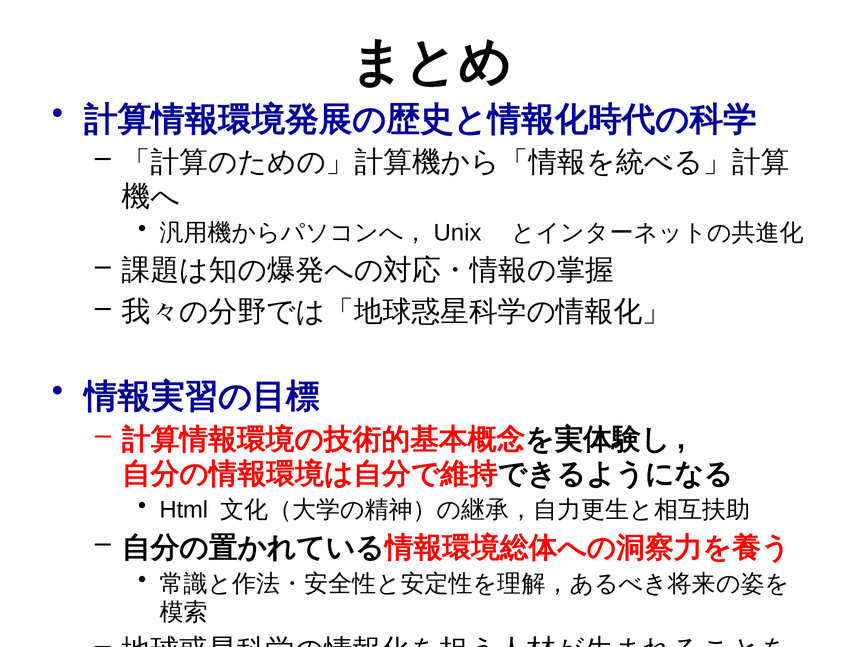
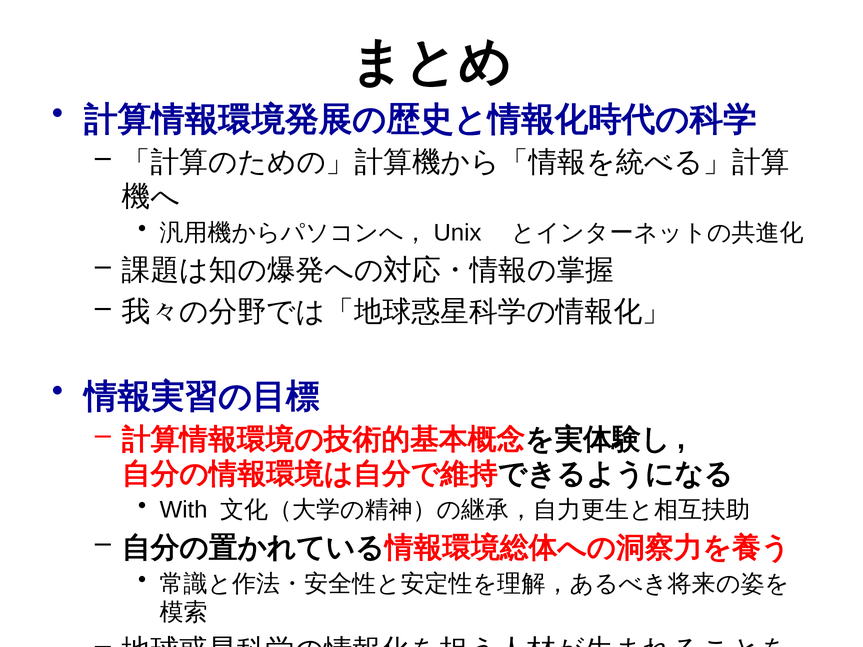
Html: Html -> With (184, 510)
